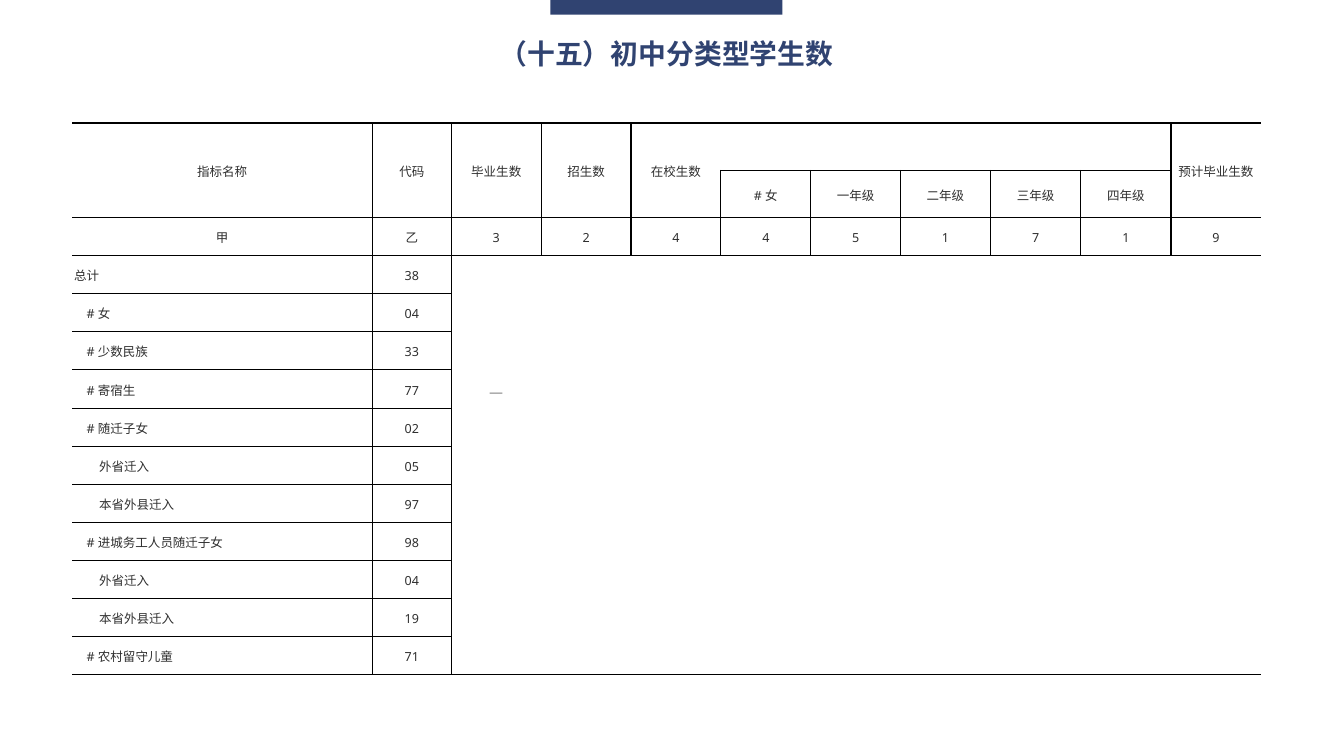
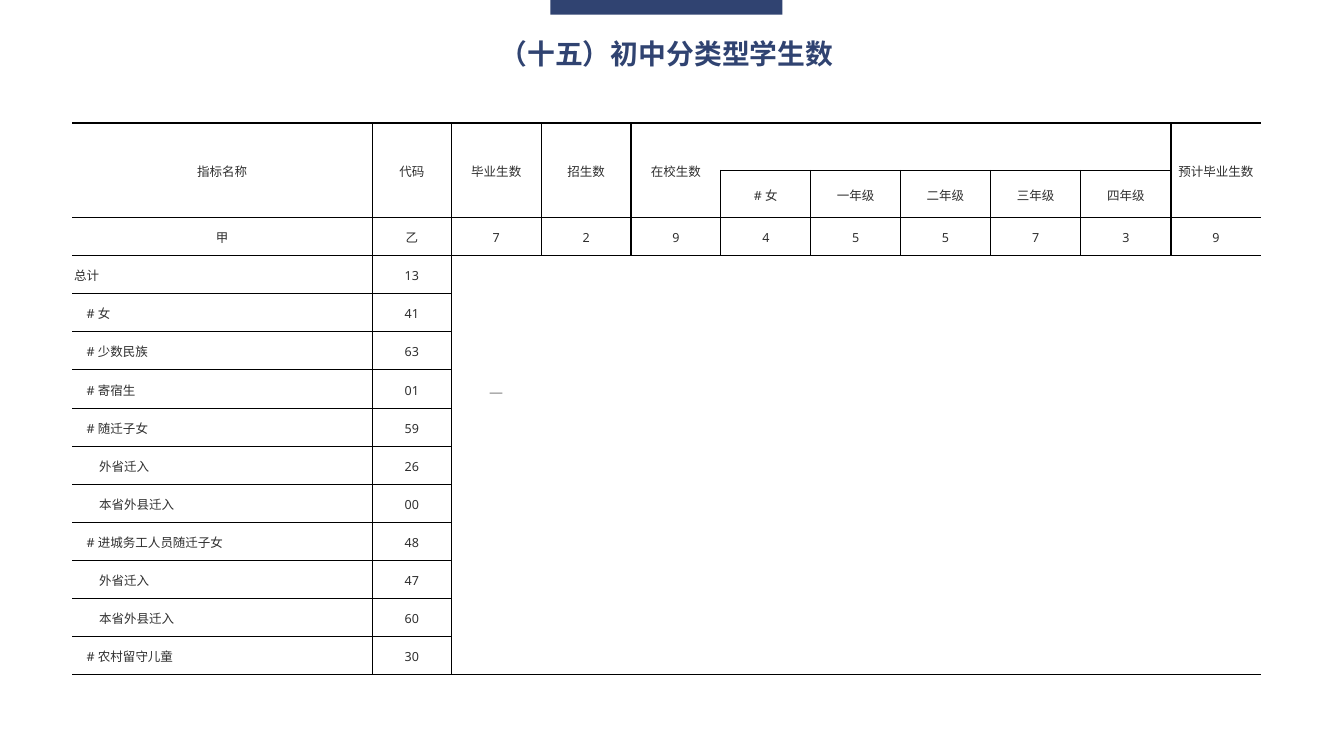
3: 3 -> 7 (496, 239)
2 4: 4 -> 9 (676, 239)
5 1: 1 -> 5 (946, 239)
7 1: 1 -> 3 (1126, 239)
38: 38 -> 13 (412, 277)
04: 04 -> 41 (412, 315)
33: 33 -> 63 (412, 353)
77: 77 -> 01 (412, 391)
02: 02 -> 59 (412, 429)
05: 05 -> 26 (412, 467)
97: 97 -> 00 (412, 505)
98: 98 -> 48 (412, 543)
04: 04 -> 47 (412, 581)
19: 19 -> 60 (412, 619)
71: 71 -> 30 (412, 657)
